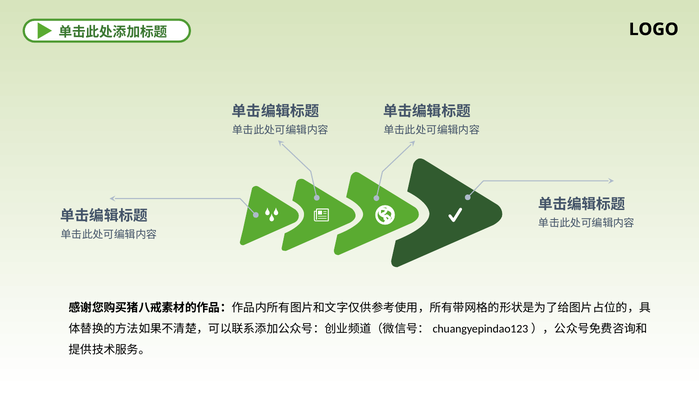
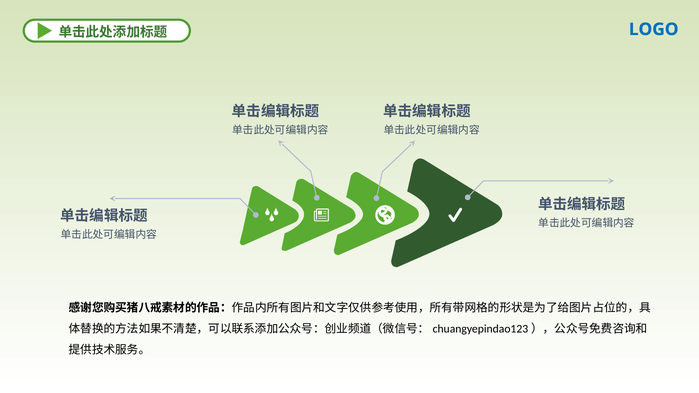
LOGO colour: black -> blue (654, 29)
